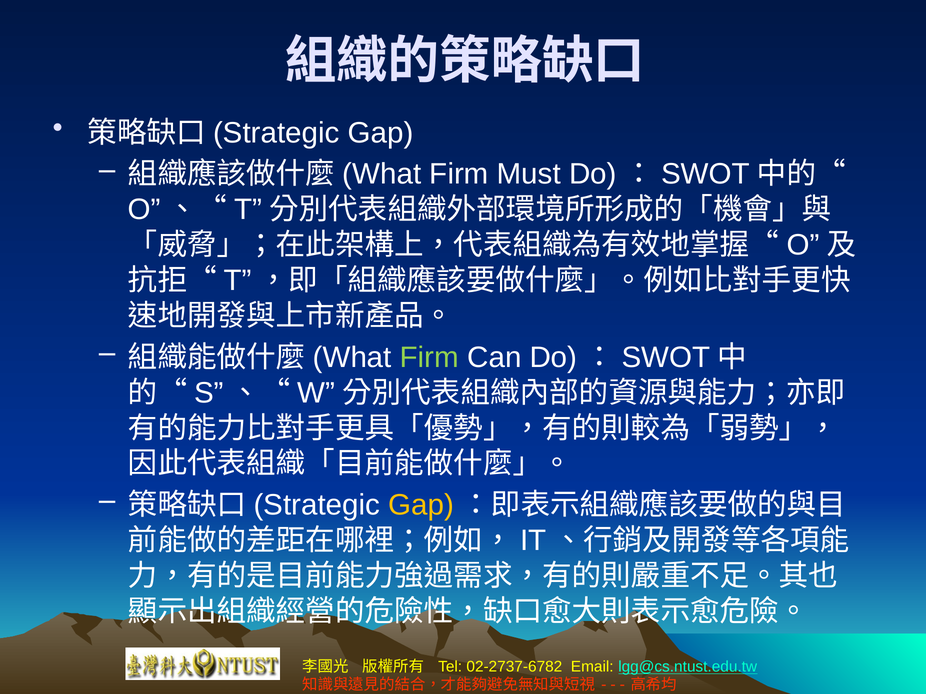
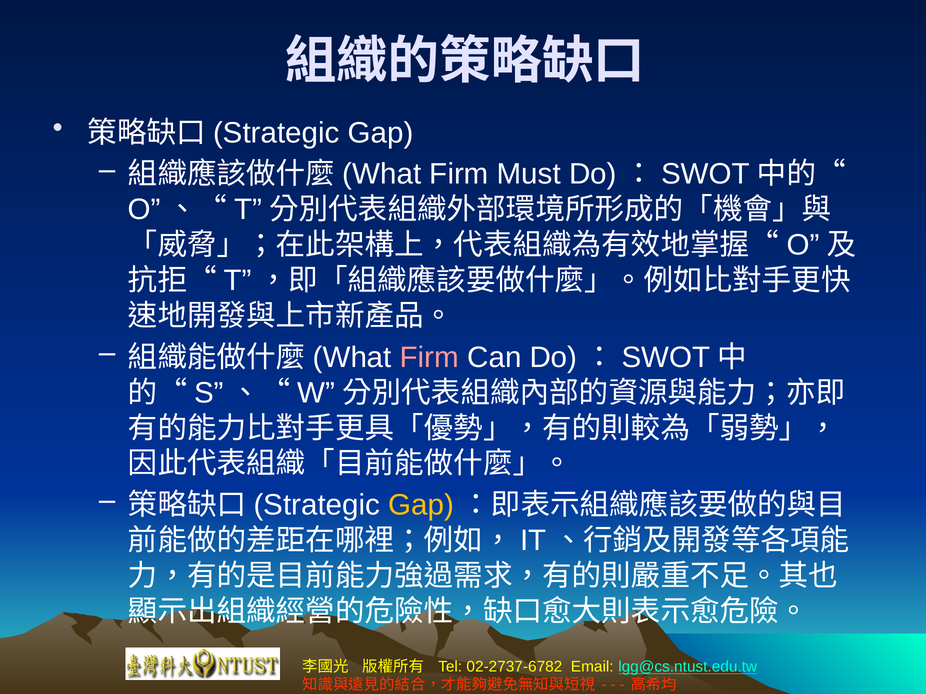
Firm colour: light green -> pink (429, 358)
